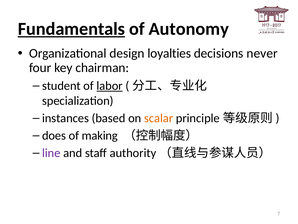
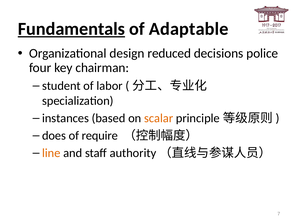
Autonomy: Autonomy -> Adaptable (189, 29)
loyalties: loyalties -> reduced (169, 53)
never: never -> police (262, 53)
labor underline: present -> none (110, 86)
making: making -> require (100, 135)
line colour: purple -> orange (51, 153)
